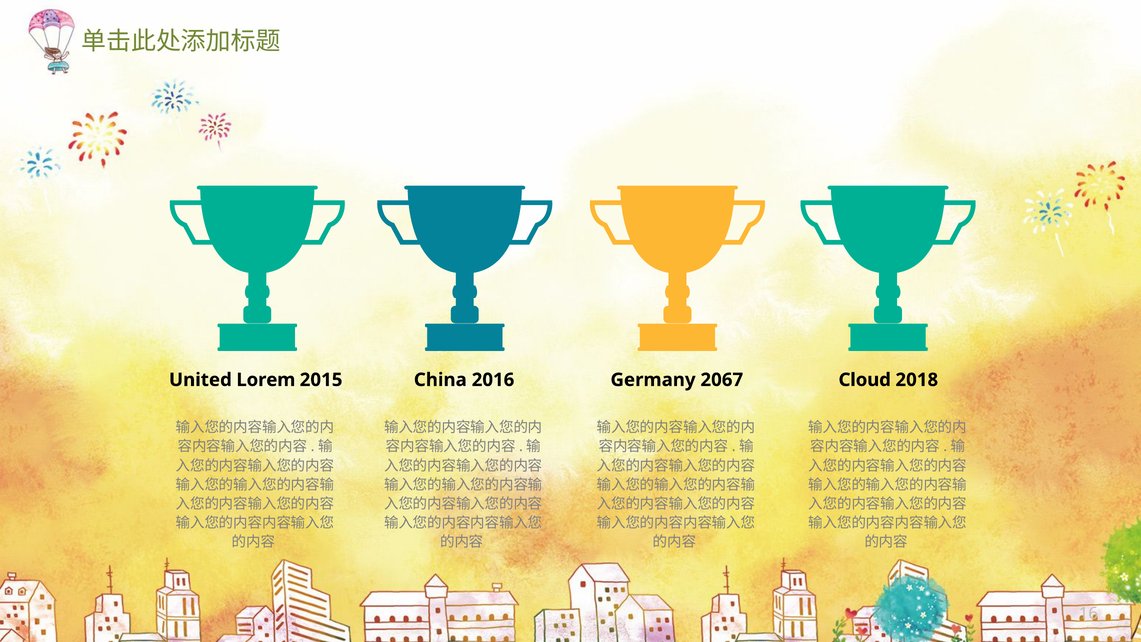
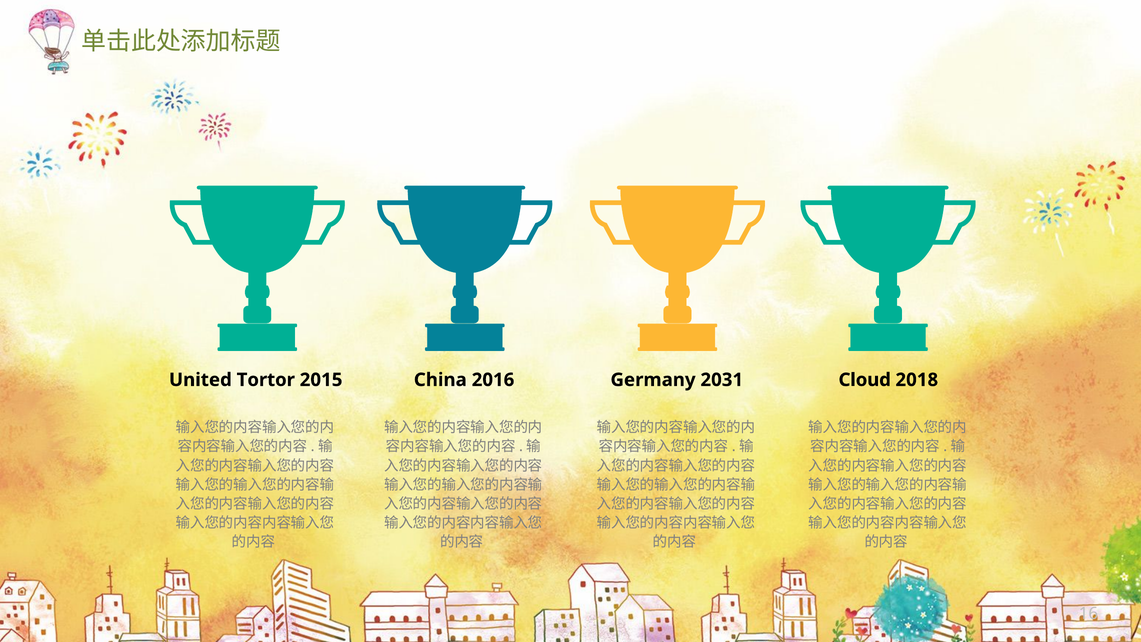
Lorem: Lorem -> Tortor (266, 380)
2067: 2067 -> 2031 (722, 380)
